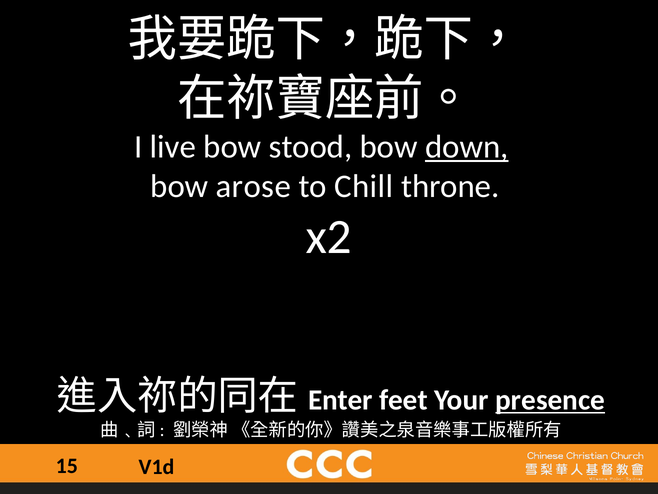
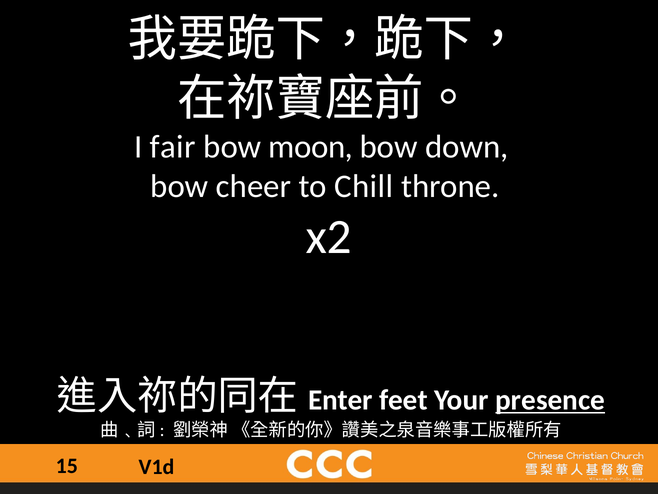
live: live -> fair (173, 147)
stood: stood -> moon (311, 147)
down underline: present -> none (467, 147)
arose: arose -> cheer (254, 186)
